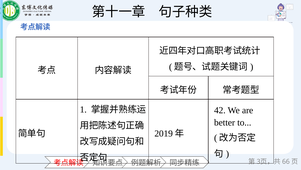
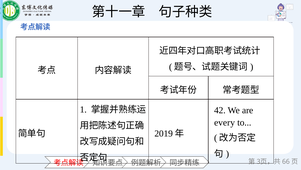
better: better -> every (225, 122)
